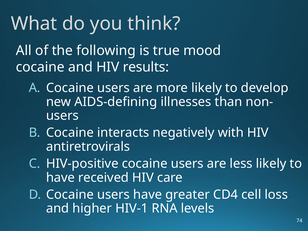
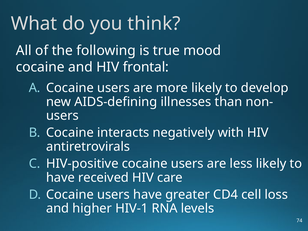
results: results -> frontal (146, 67)
